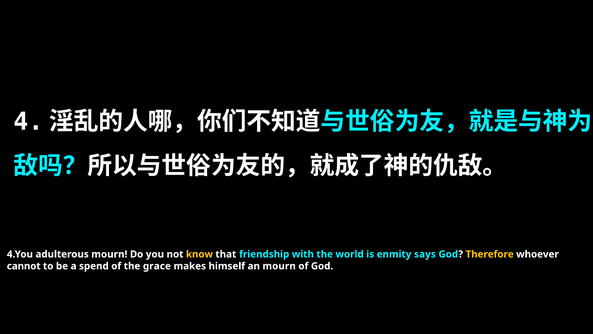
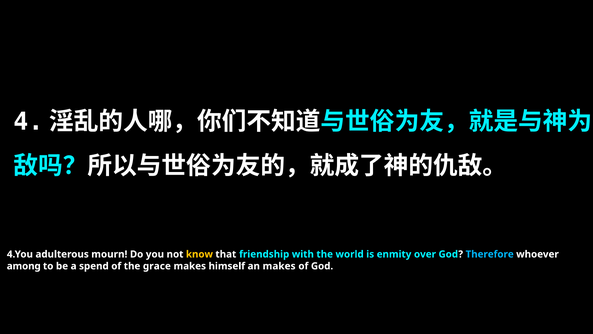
says: says -> over (425, 254)
Therefore colour: yellow -> light blue (490, 254)
cannot: cannot -> among (24, 266)
an mourn: mourn -> makes (279, 266)
